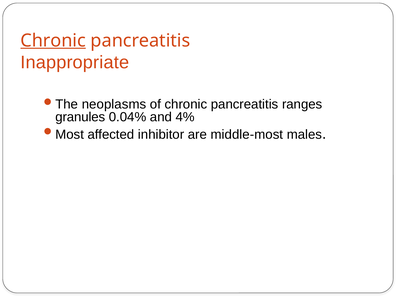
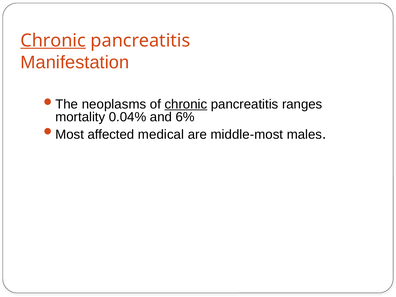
Inappropriate: Inappropriate -> Manifestation (75, 62)
chronic underline: none -> present (186, 104)
granules: granules -> mortality (80, 117)
4%: 4% -> 6% (185, 117)
inhibitor: inhibitor -> medical (161, 135)
